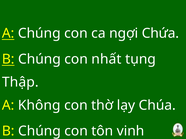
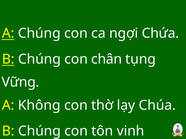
nhất: nhất -> chân (107, 59)
Thập: Thập -> Vững (20, 82)
